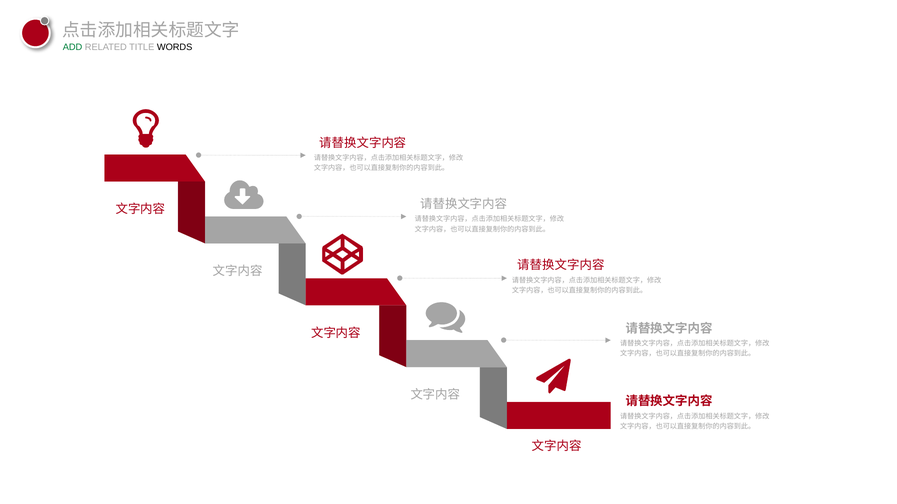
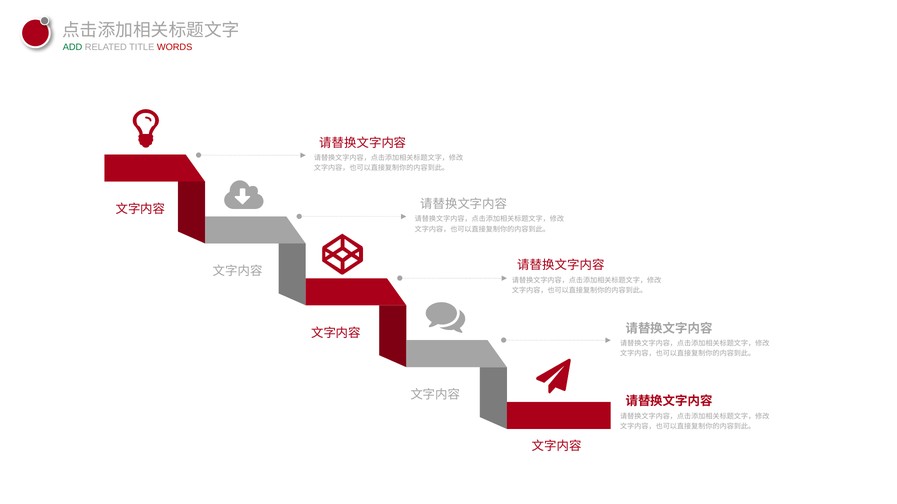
WORDS colour: black -> red (175, 47)
